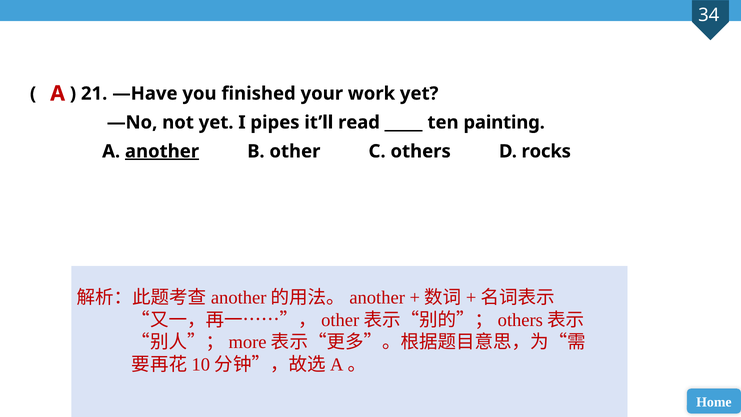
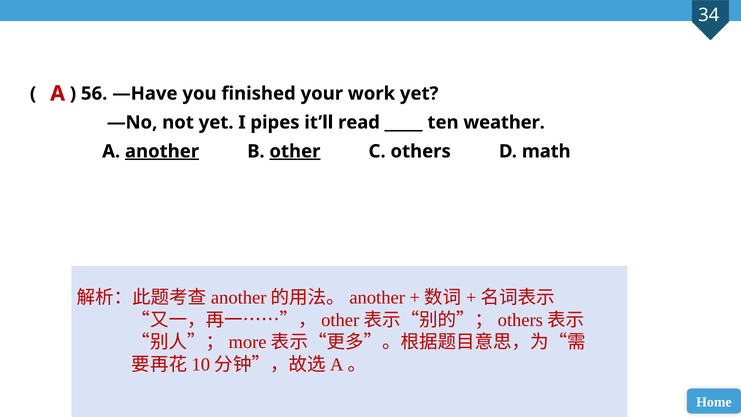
21: 21 -> 56 (94, 93)
painting: painting -> weather (504, 122)
other underline: none -> present (295, 151)
rocks: rocks -> math (546, 151)
